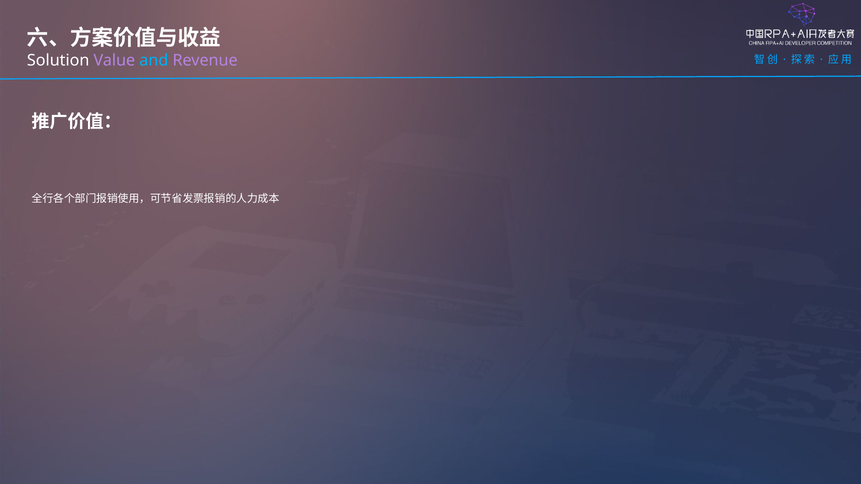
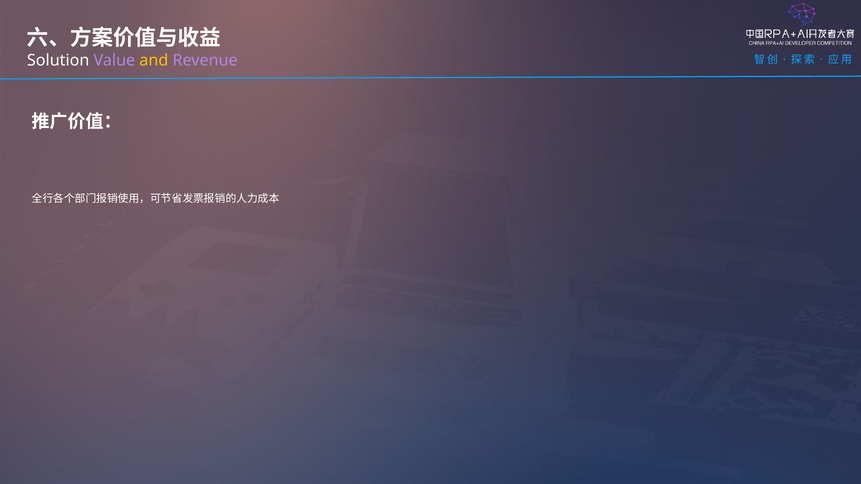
and colour: light blue -> yellow (154, 60)
